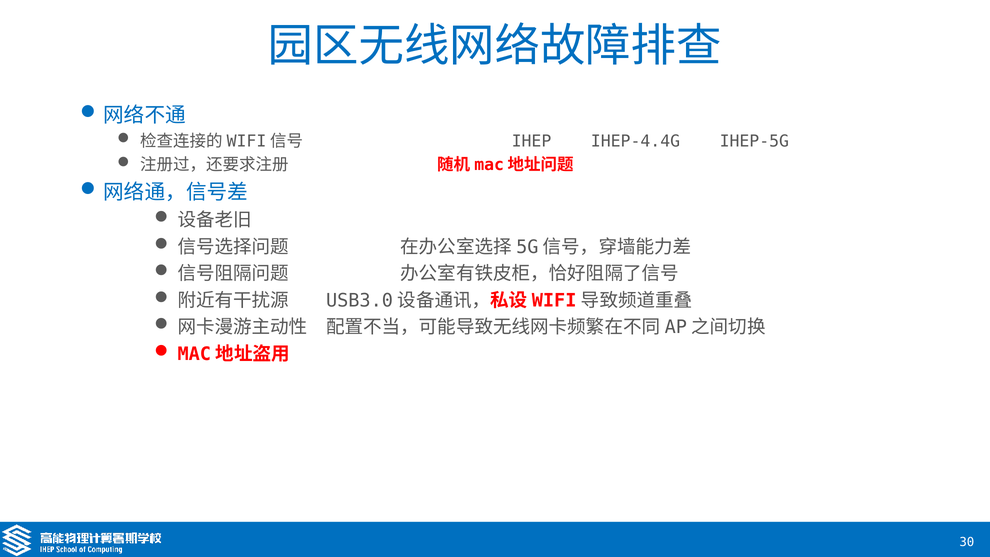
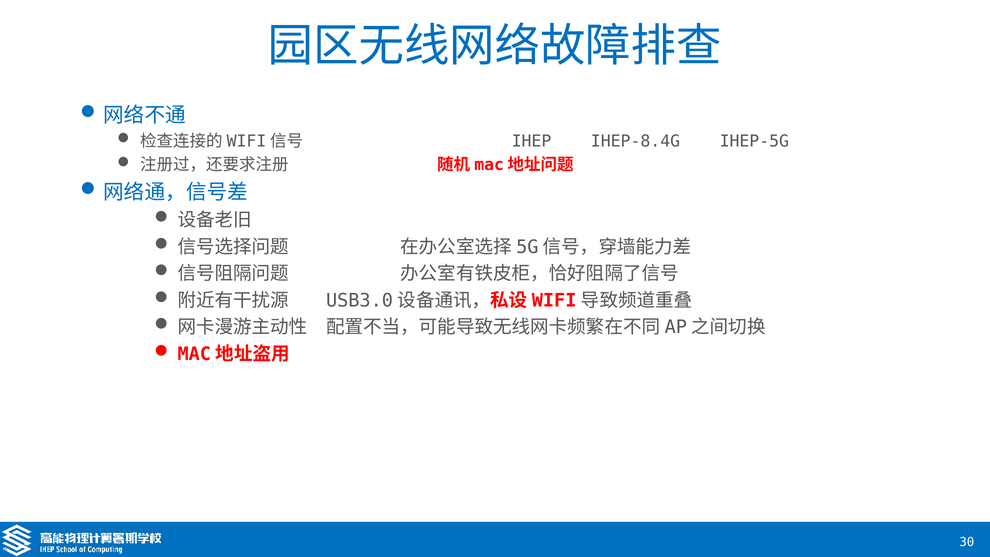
IHEP-4.4G: IHEP-4.4G -> IHEP-8.4G (635, 141)
